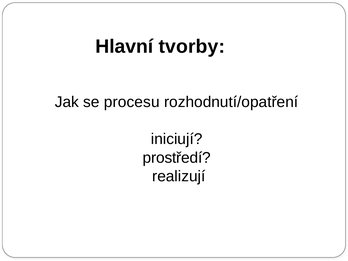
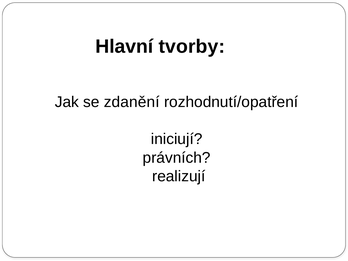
procesu: procesu -> zdanění (132, 102)
prostředí: prostředí -> právních (177, 158)
